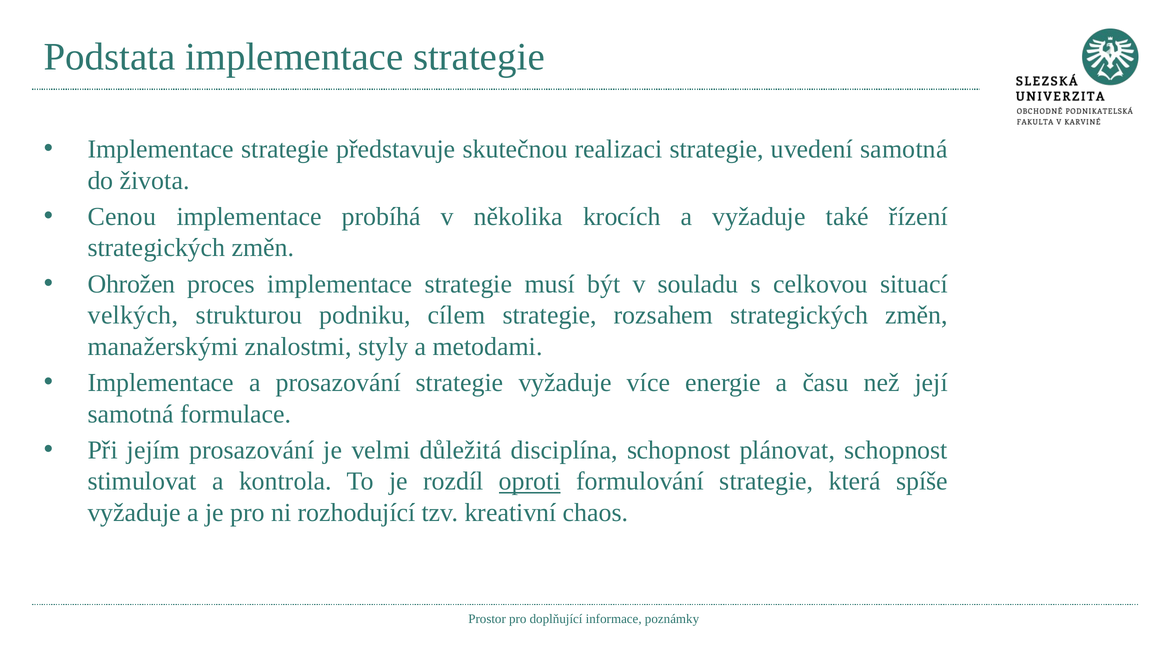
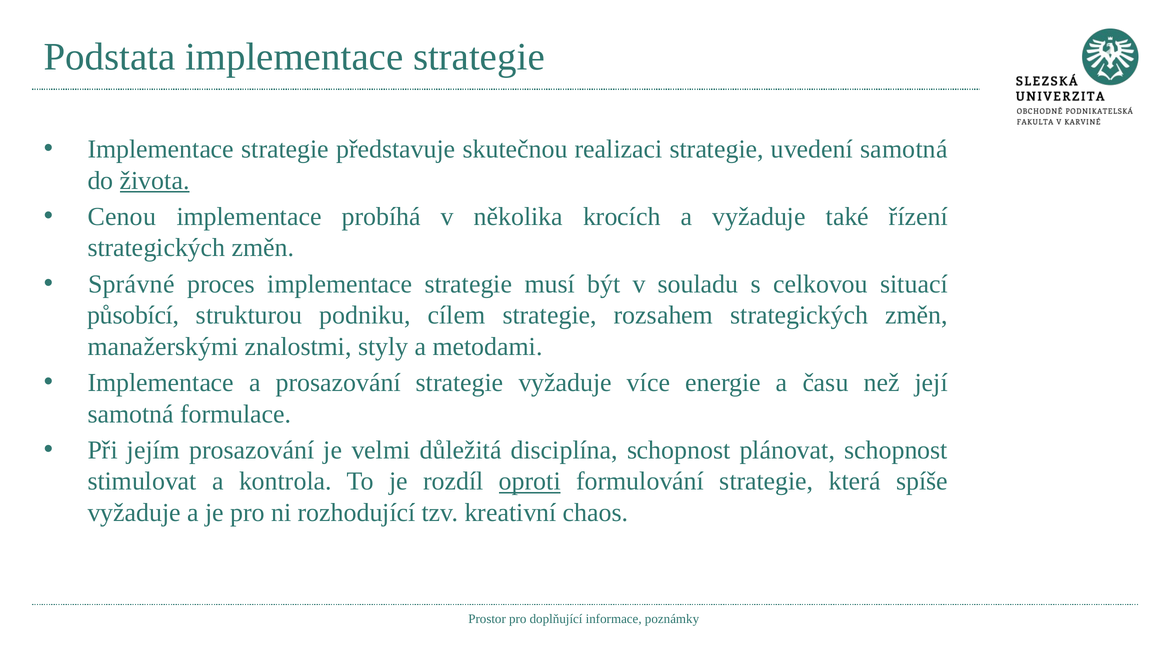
života underline: none -> present (155, 180)
Ohrožen: Ohrožen -> Správné (131, 284)
velkých: velkých -> působící (133, 315)
